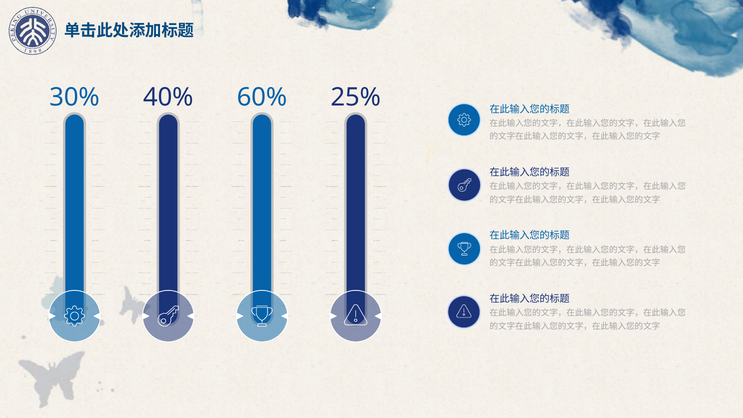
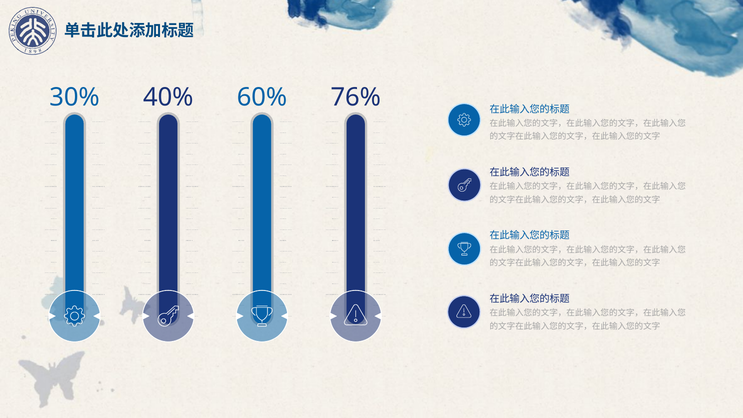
25%: 25% -> 76% (356, 97)
